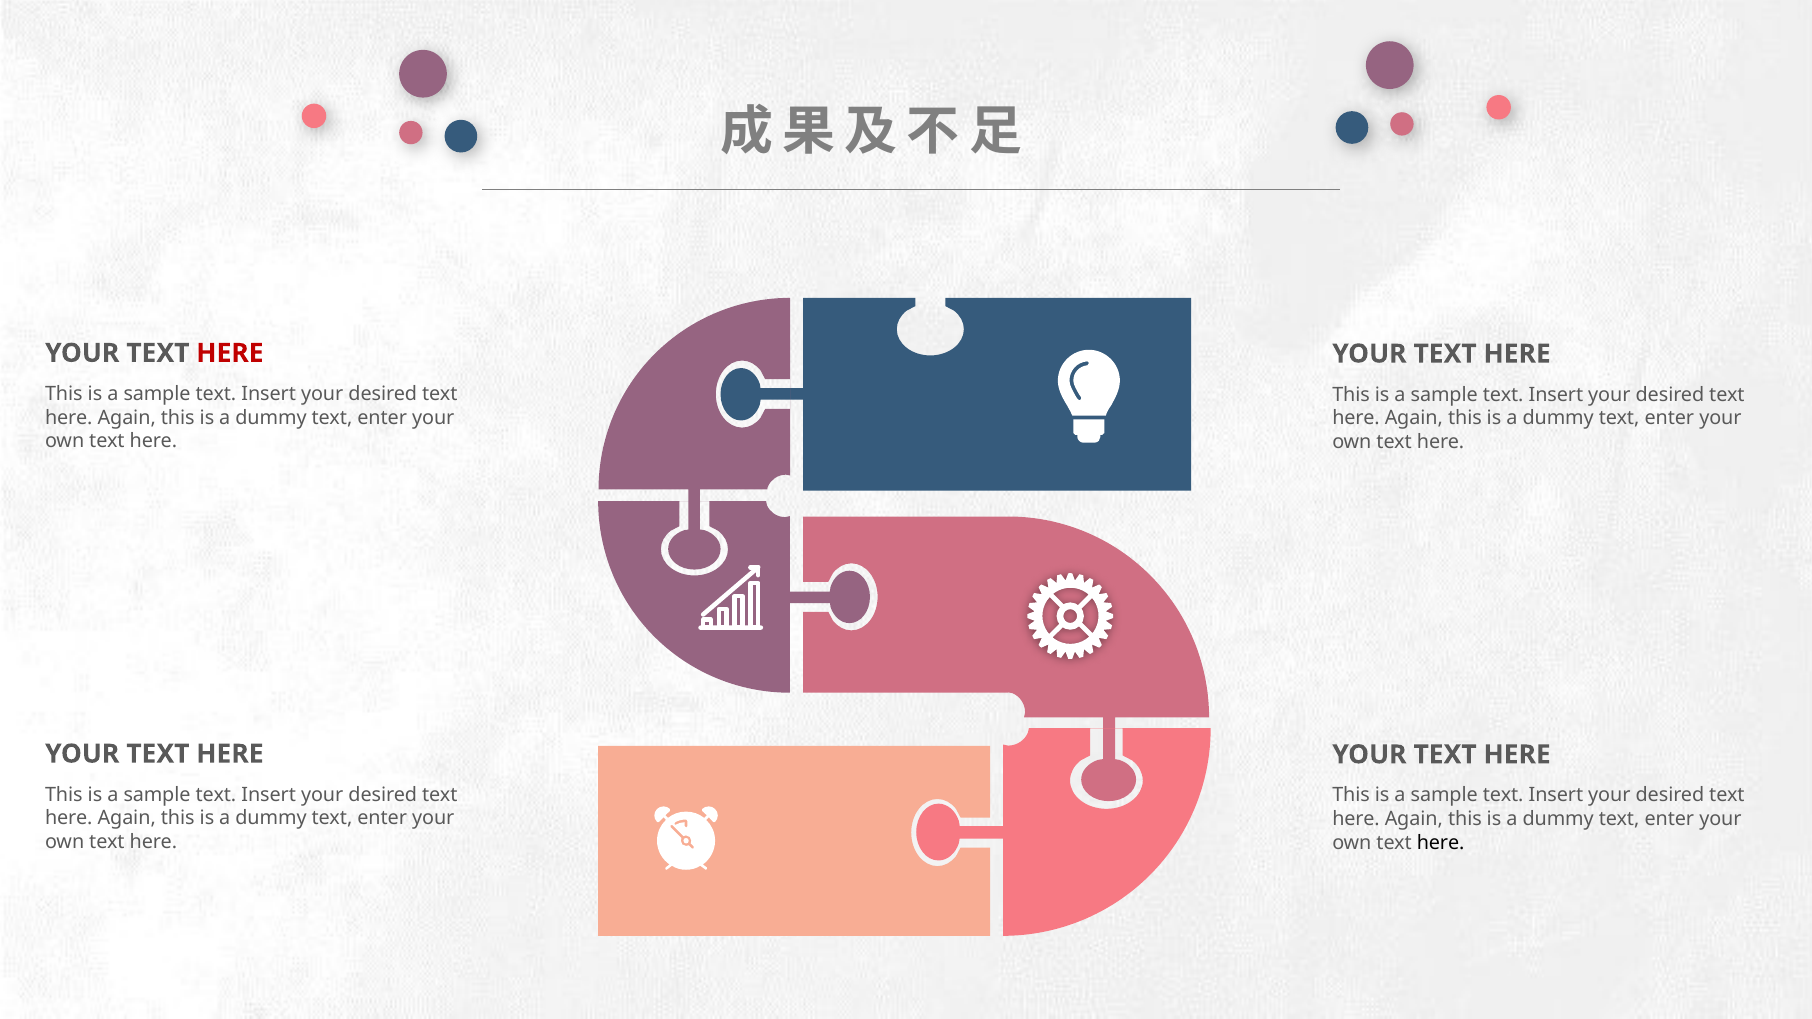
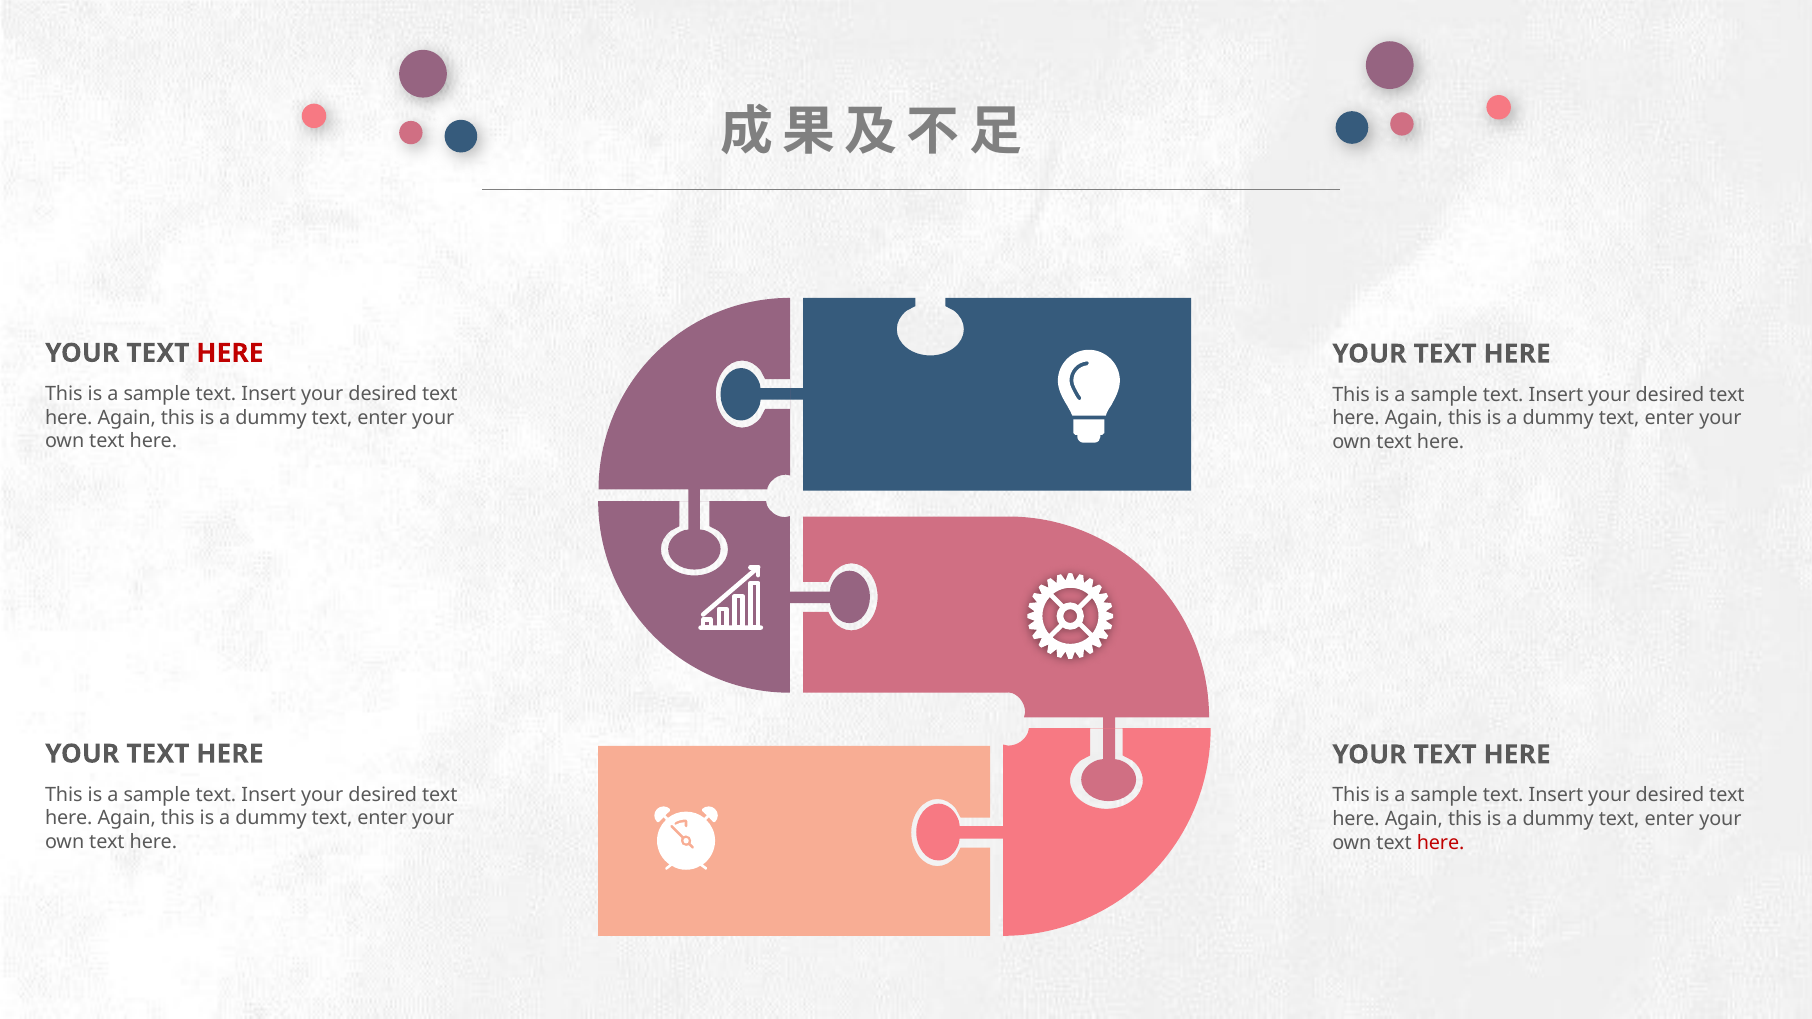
here colour: black -> red (1441, 843)
